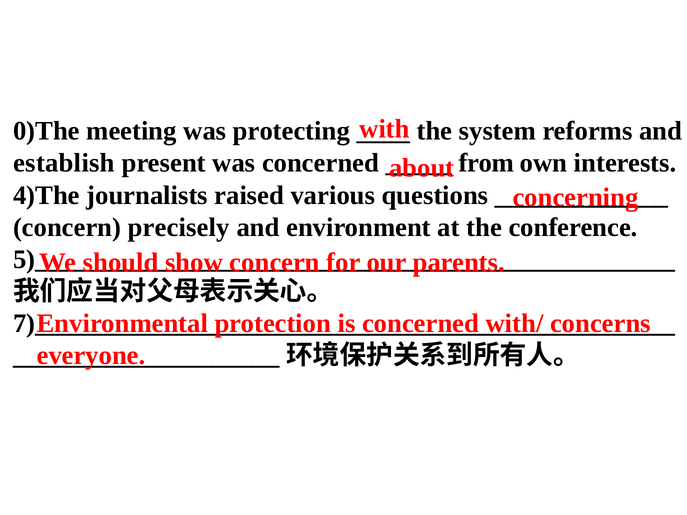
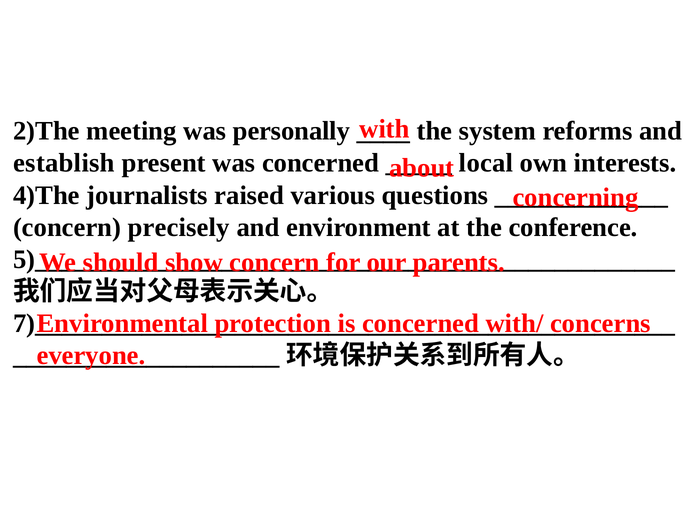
0)The: 0)The -> 2)The (46, 131)
protecting: protecting -> personally (292, 131)
from: from -> local (486, 163)
